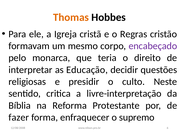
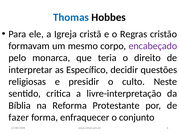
Thomas colour: orange -> blue (71, 17)
Educação: Educação -> Específico (87, 70)
supremo: supremo -> conjunto (137, 118)
